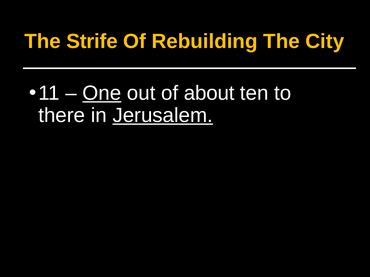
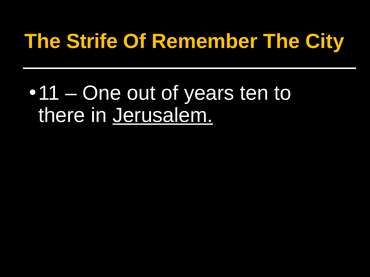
Rebuilding: Rebuilding -> Remember (205, 41)
One underline: present -> none (102, 93)
about: about -> years (209, 93)
